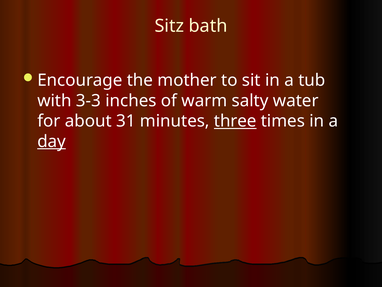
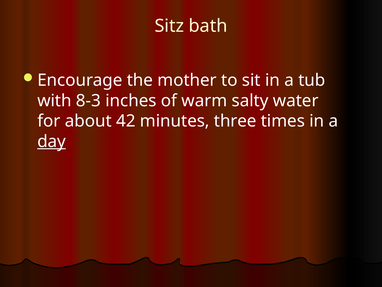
3-3: 3-3 -> 8-3 (88, 101)
31: 31 -> 42 (126, 121)
three underline: present -> none (235, 121)
